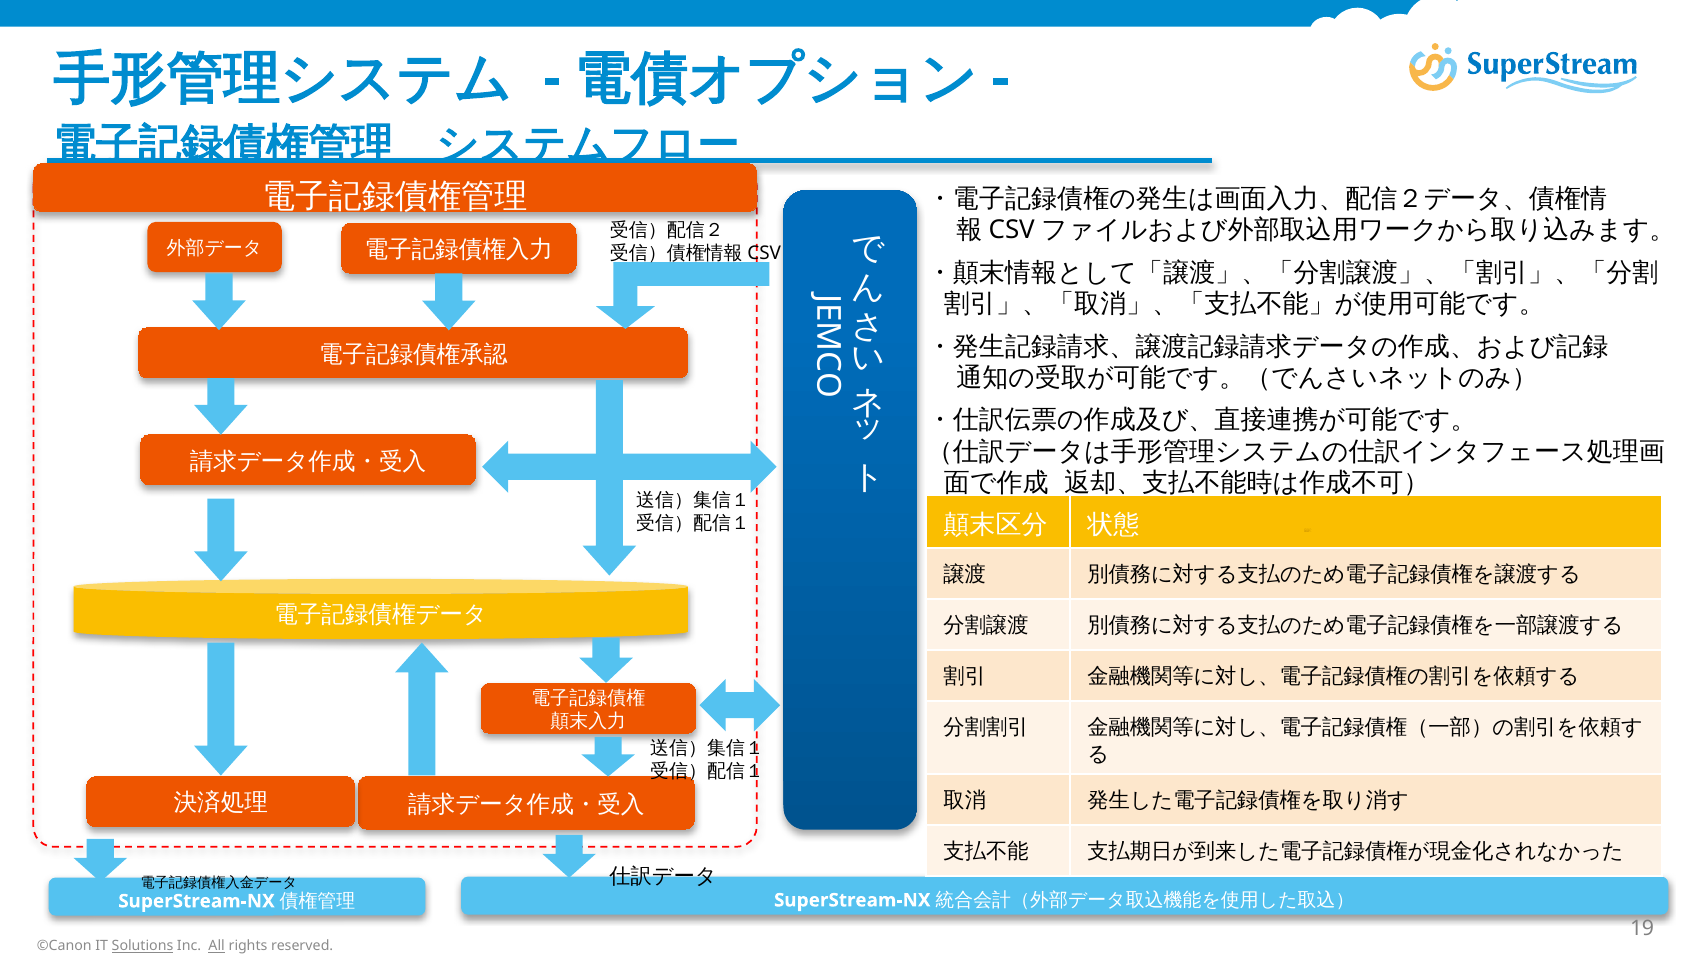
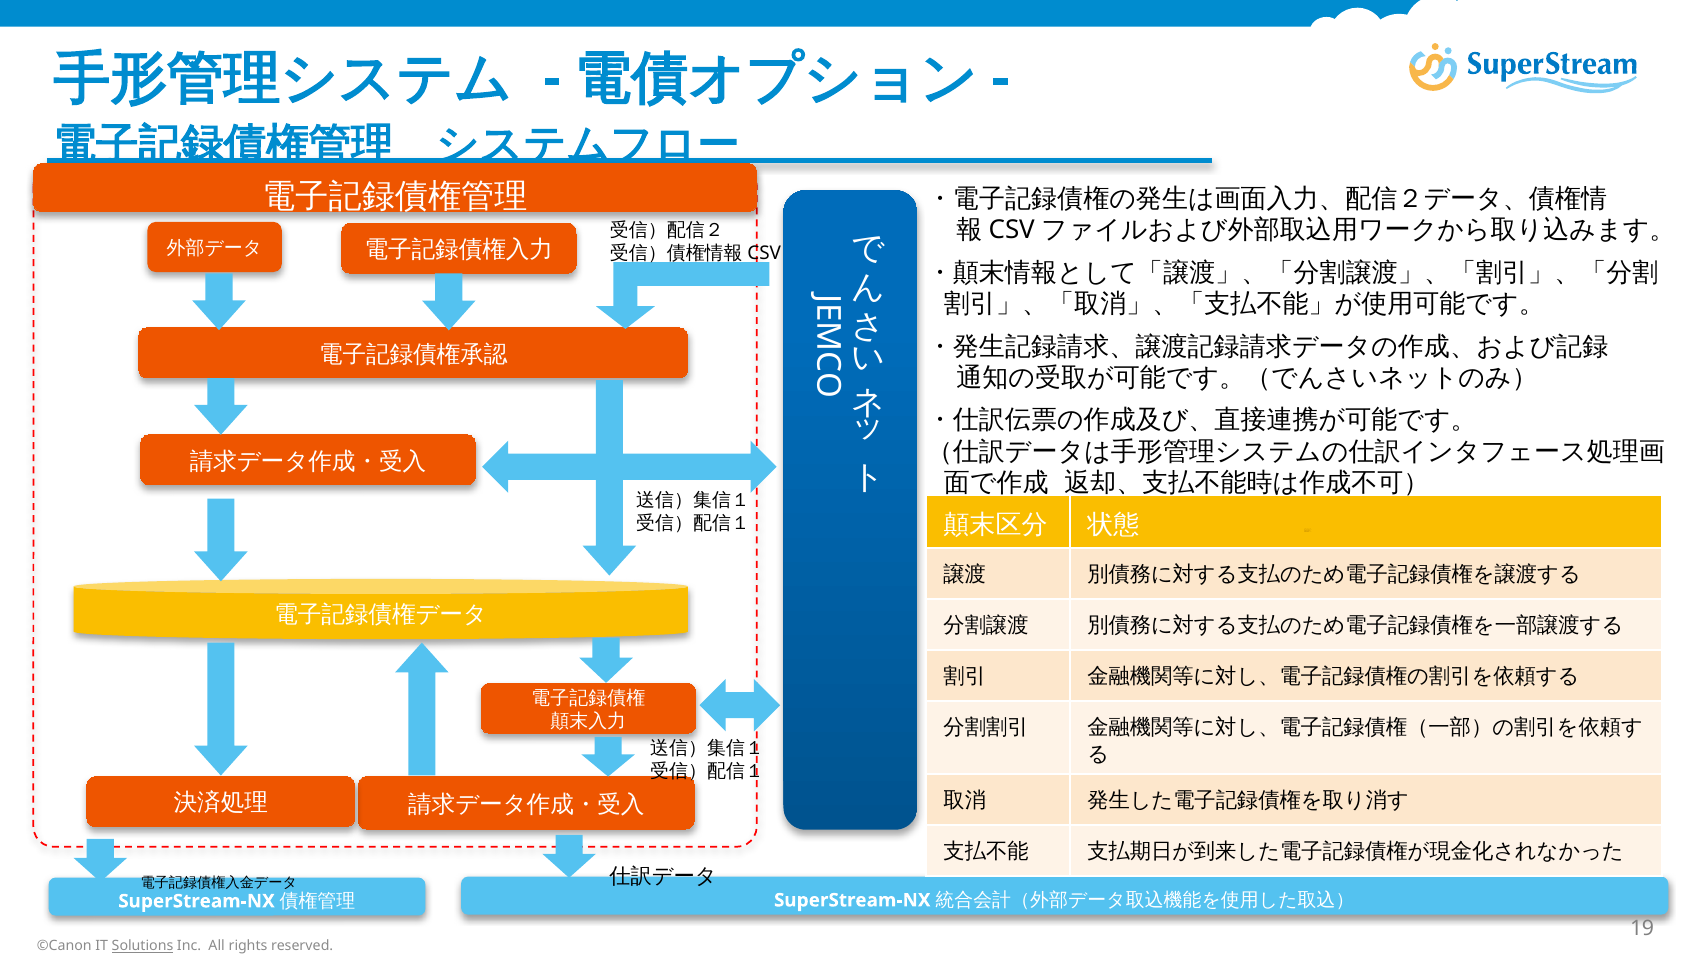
All underline: present -> none (217, 946)
